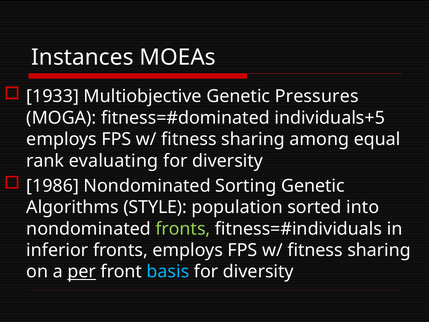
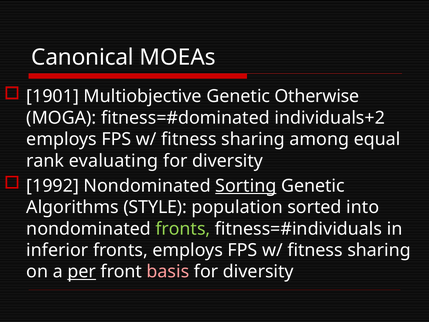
Instances: Instances -> Canonical (83, 57)
1933: 1933 -> 1901 (53, 96)
Pressures: Pressures -> Otherwise (317, 96)
individuals+5: individuals+5 -> individuals+2 (330, 118)
1986: 1986 -> 1992 (53, 186)
Sorting underline: none -> present (246, 186)
basis colour: light blue -> pink (168, 272)
